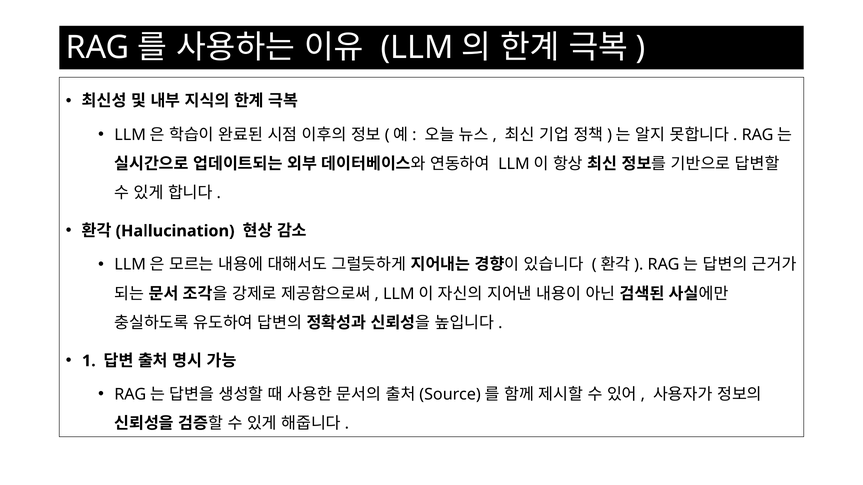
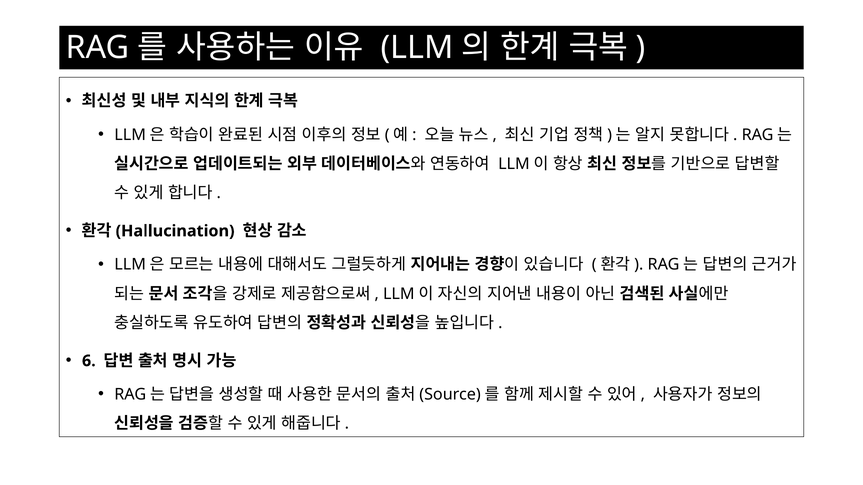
1: 1 -> 6 (89, 361)
